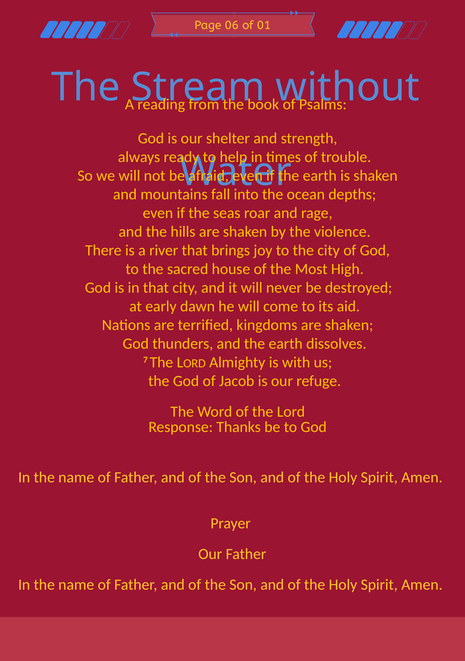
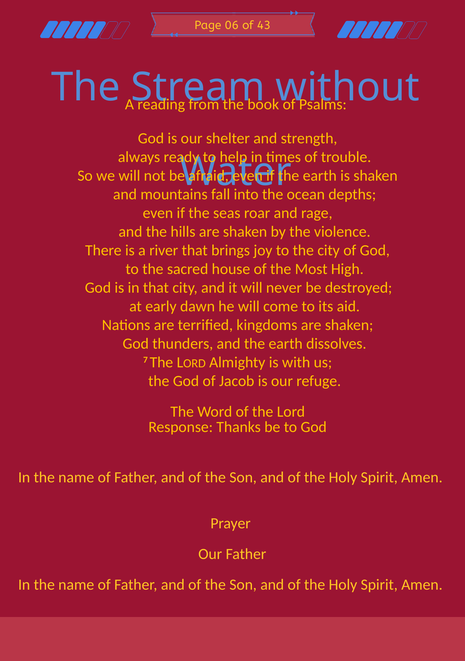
01: 01 -> 43 (264, 25)
